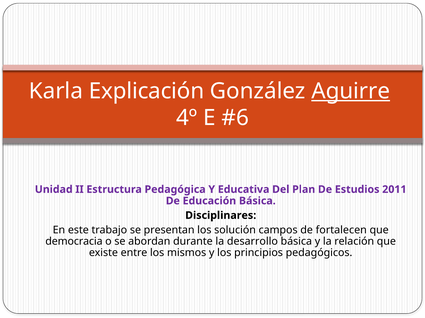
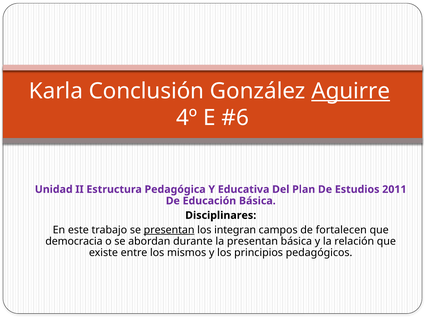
Explicación: Explicación -> Conclusión (146, 91)
presentan underline: none -> present (169, 230)
solución: solución -> integran (235, 230)
la desarrollo: desarrollo -> presentan (252, 242)
